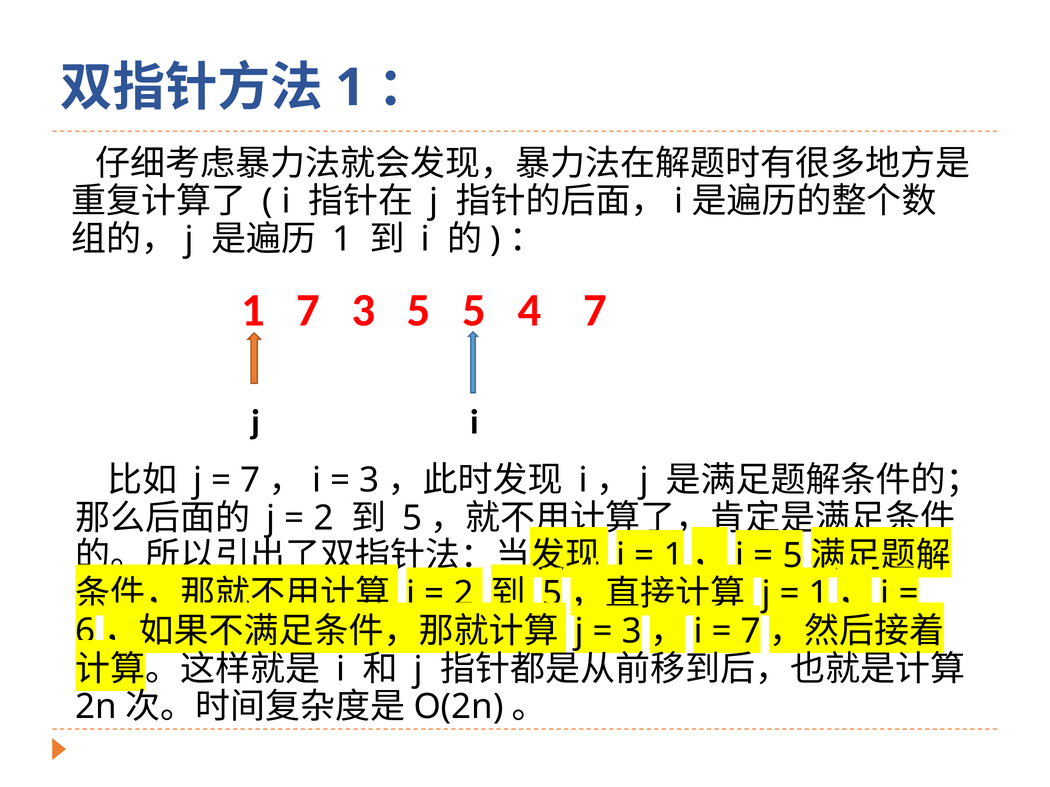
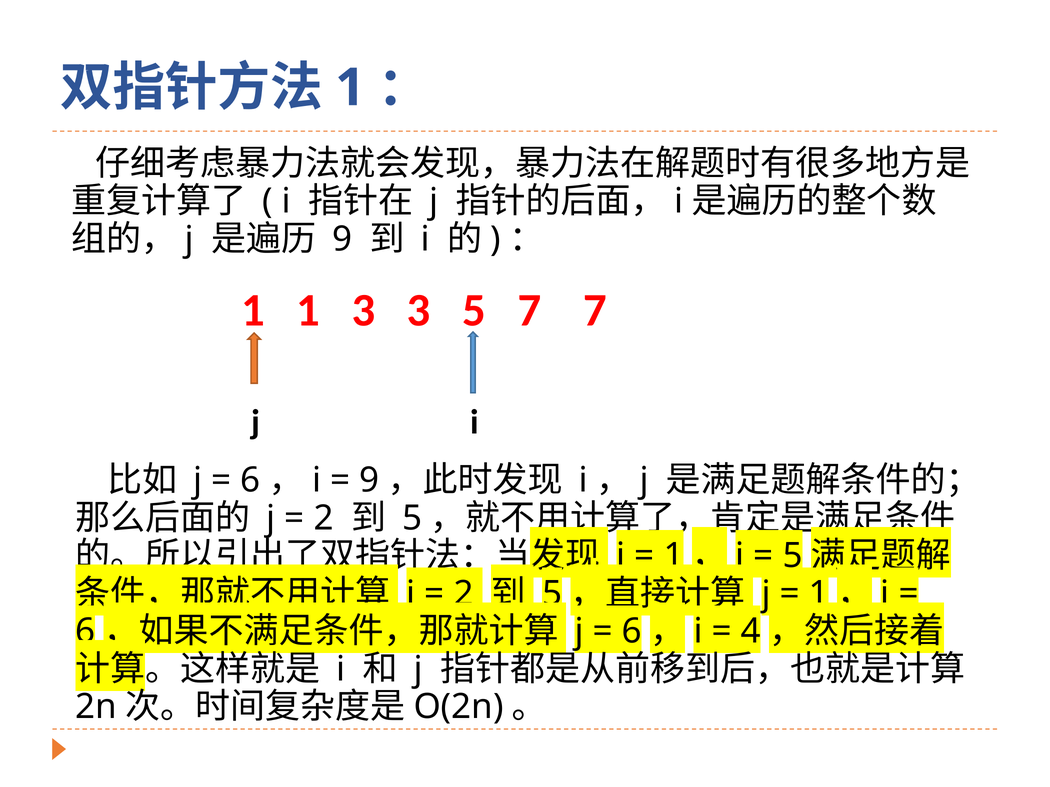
1: 1 -> 9 (342, 239)
1 7: 7 -> 1 (308, 311)
3 5: 5 -> 3 (419, 311)
5 4: 4 -> 7 (529, 311)
7: 7 -> 6 (250, 481)
3: 3 -> 9 (369, 481)
3: 3 -> 6 (632, 632)
7: 7 -> 4 (751, 632)
